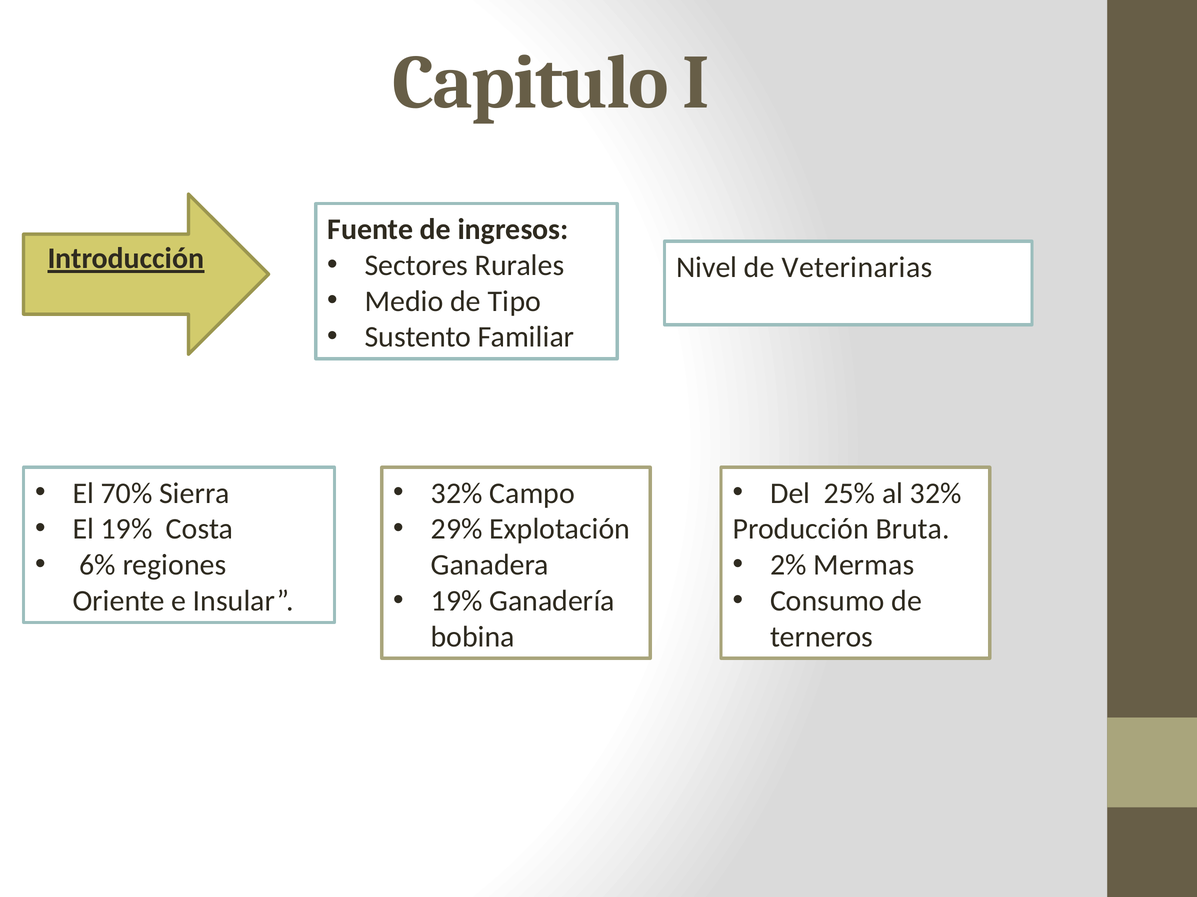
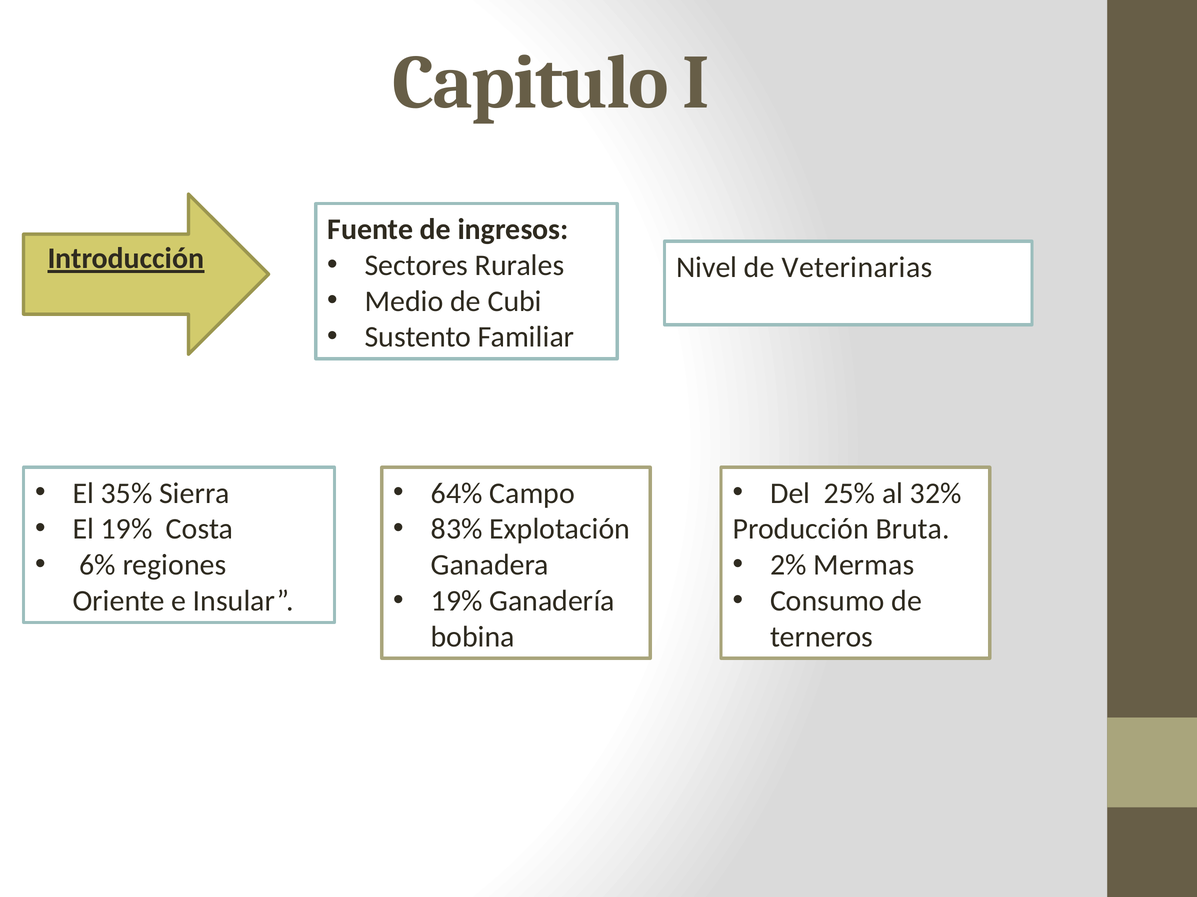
Tipo: Tipo -> Cubi (515, 301)
70%: 70% -> 35% (127, 494)
32%: 32% -> 64% (457, 494)
29%: 29% -> 83% (457, 530)
